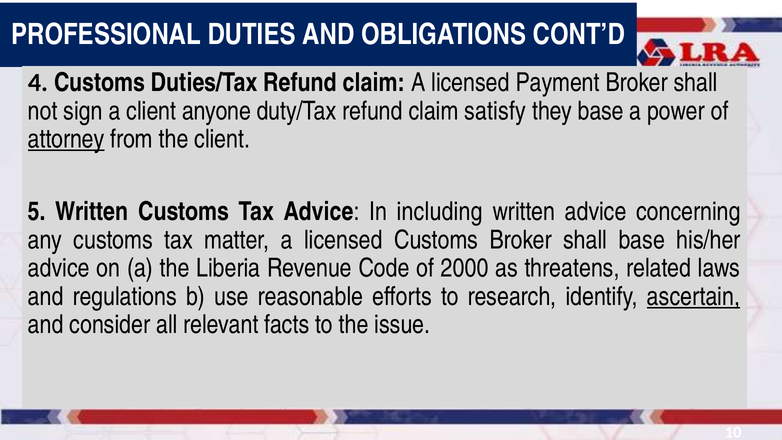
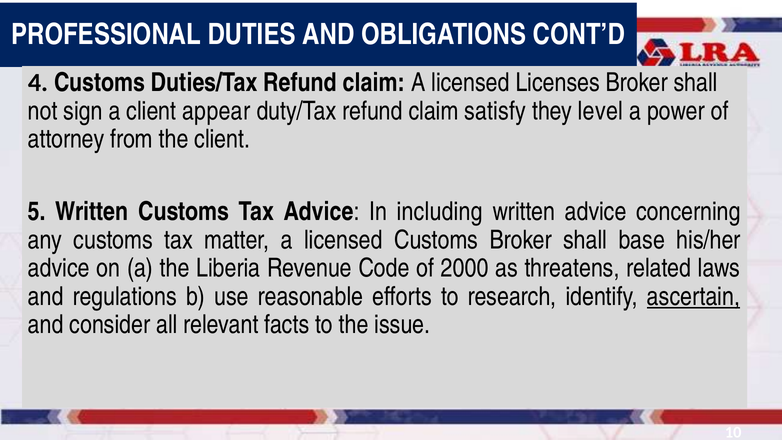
Payment: Payment -> Licenses (558, 83)
anyone: anyone -> appear (216, 111)
they base: base -> level (600, 111)
attorney underline: present -> none (66, 139)
